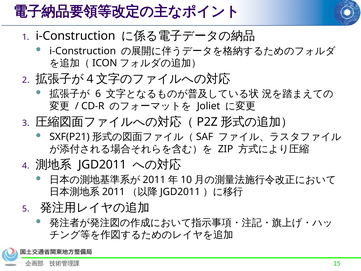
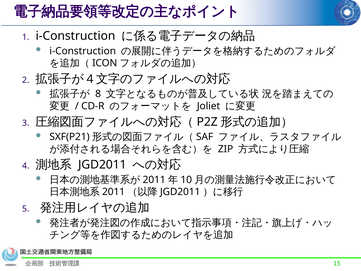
6: 6 -> 8 (98, 94)
